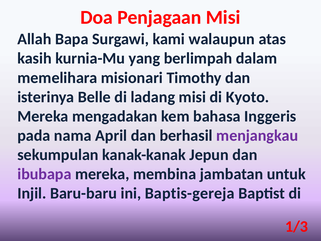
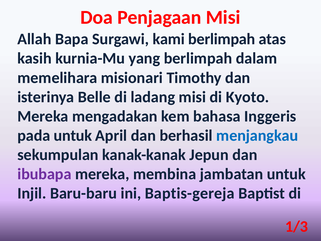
kami walaupun: walaupun -> berlimpah (222, 39)
pada nama: nama -> untuk (73, 135)
menjangkau colour: purple -> blue (257, 135)
